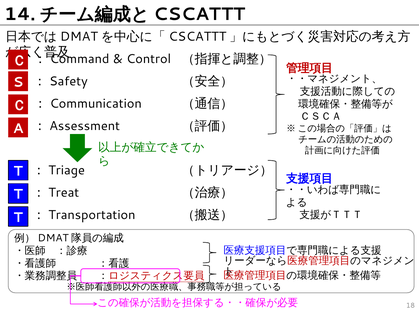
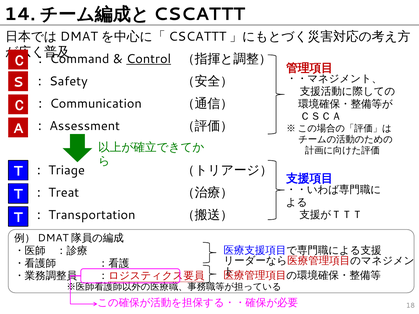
Control underline: none -> present (149, 59)
